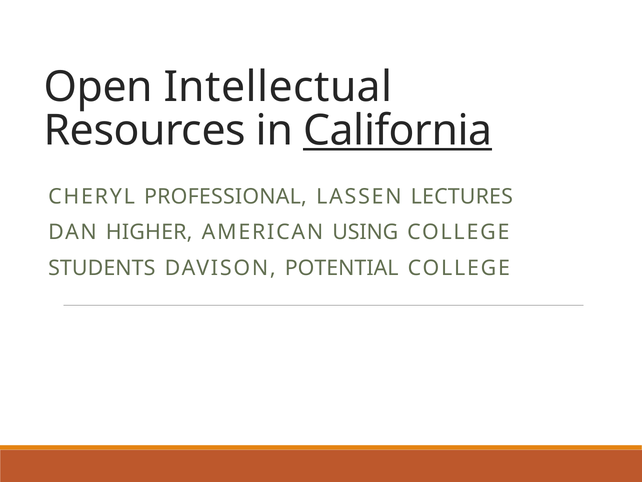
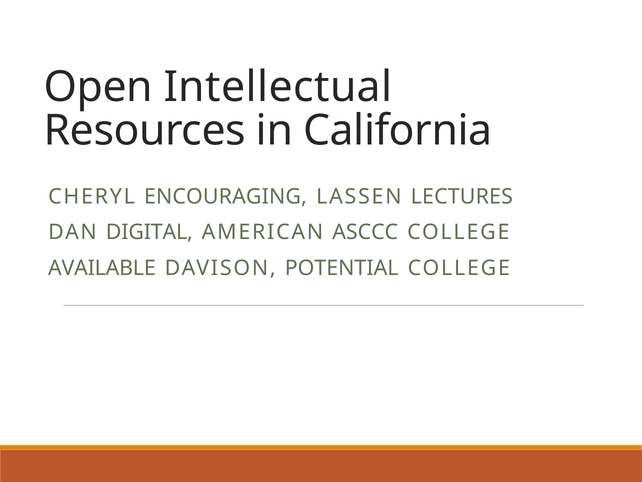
California underline: present -> none (398, 131)
PROFESSIONAL: PROFESSIONAL -> ENCOURAGING (225, 197)
HIGHER: HIGHER -> DIGITAL (149, 232)
USING: USING -> ASCCC (365, 232)
STUDENTS: STUDENTS -> AVAILABLE (102, 268)
